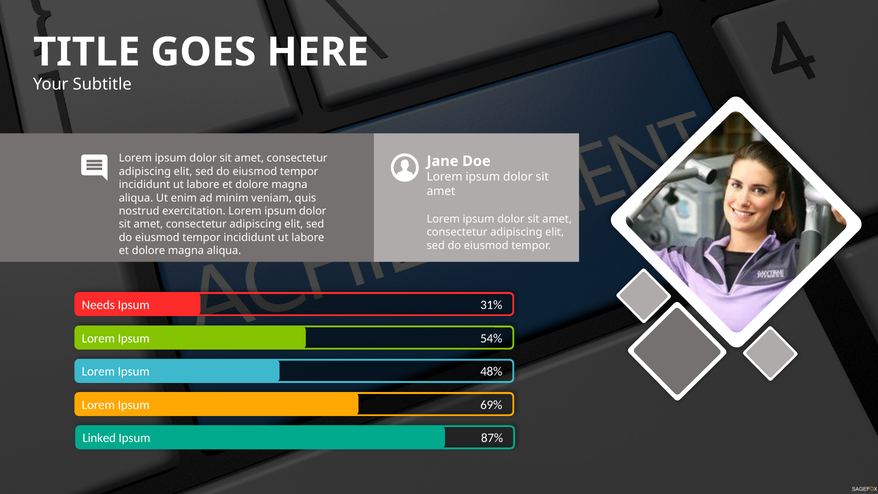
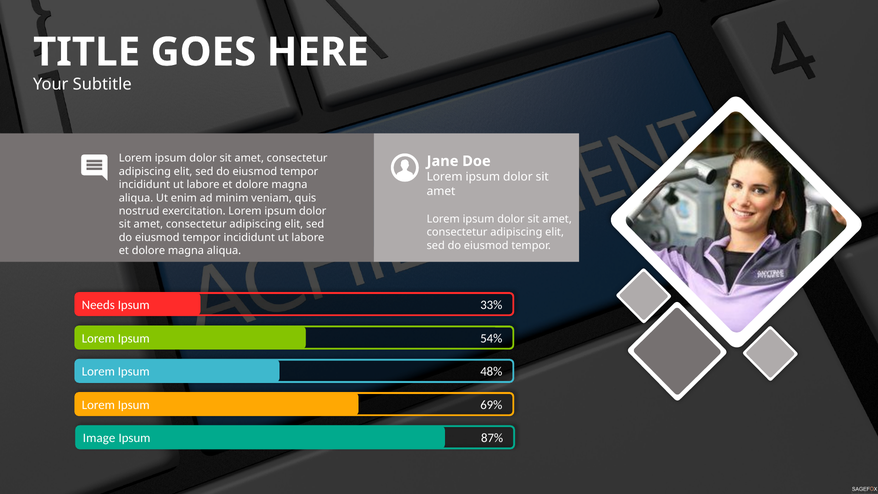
31%: 31% -> 33% (491, 305)
Linked: Linked -> Image (99, 438)
